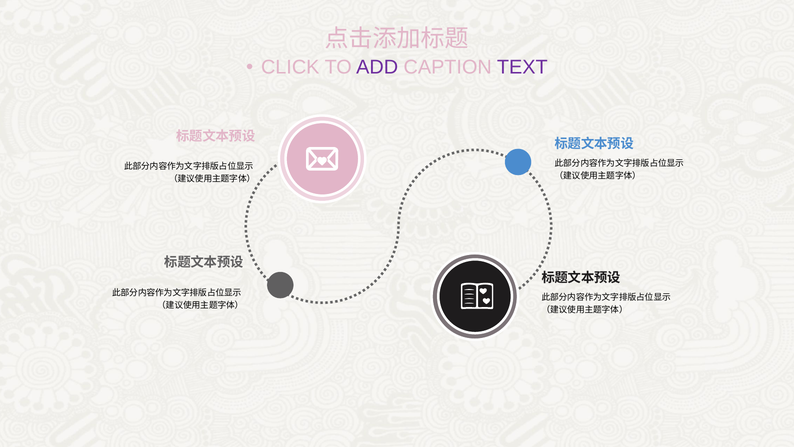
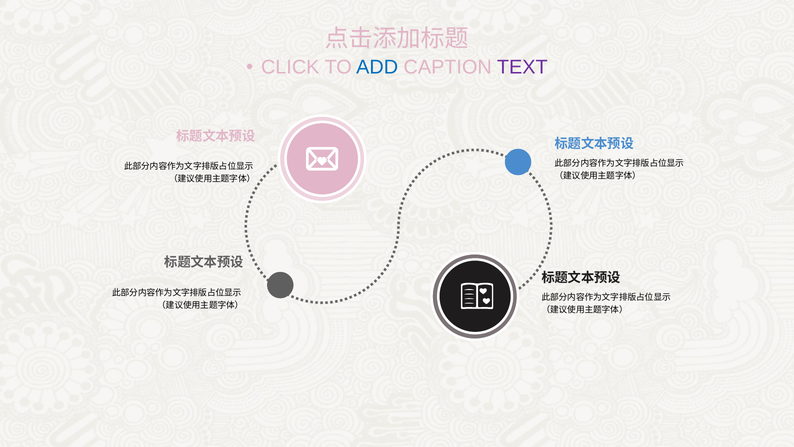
ADD colour: purple -> blue (377, 67)
